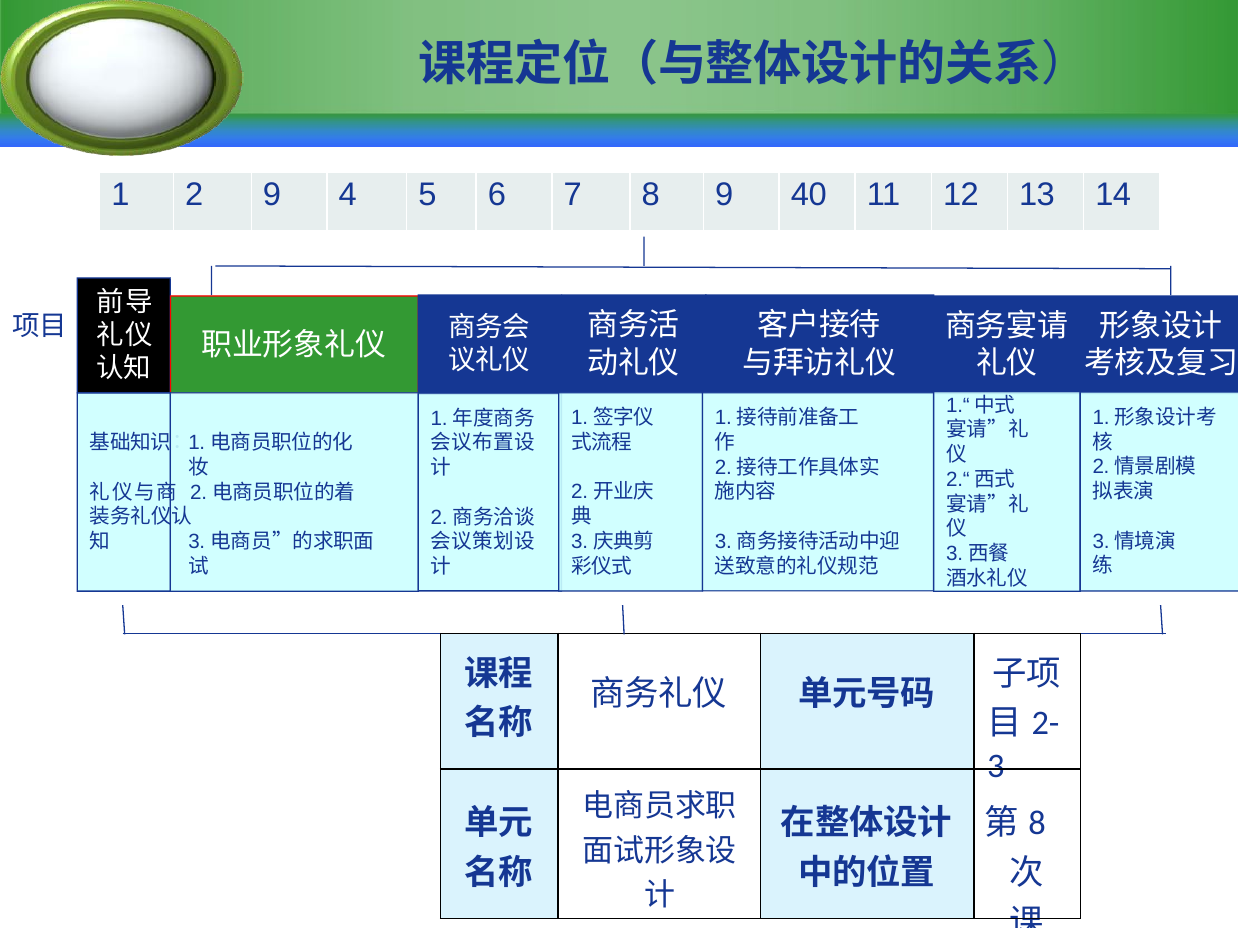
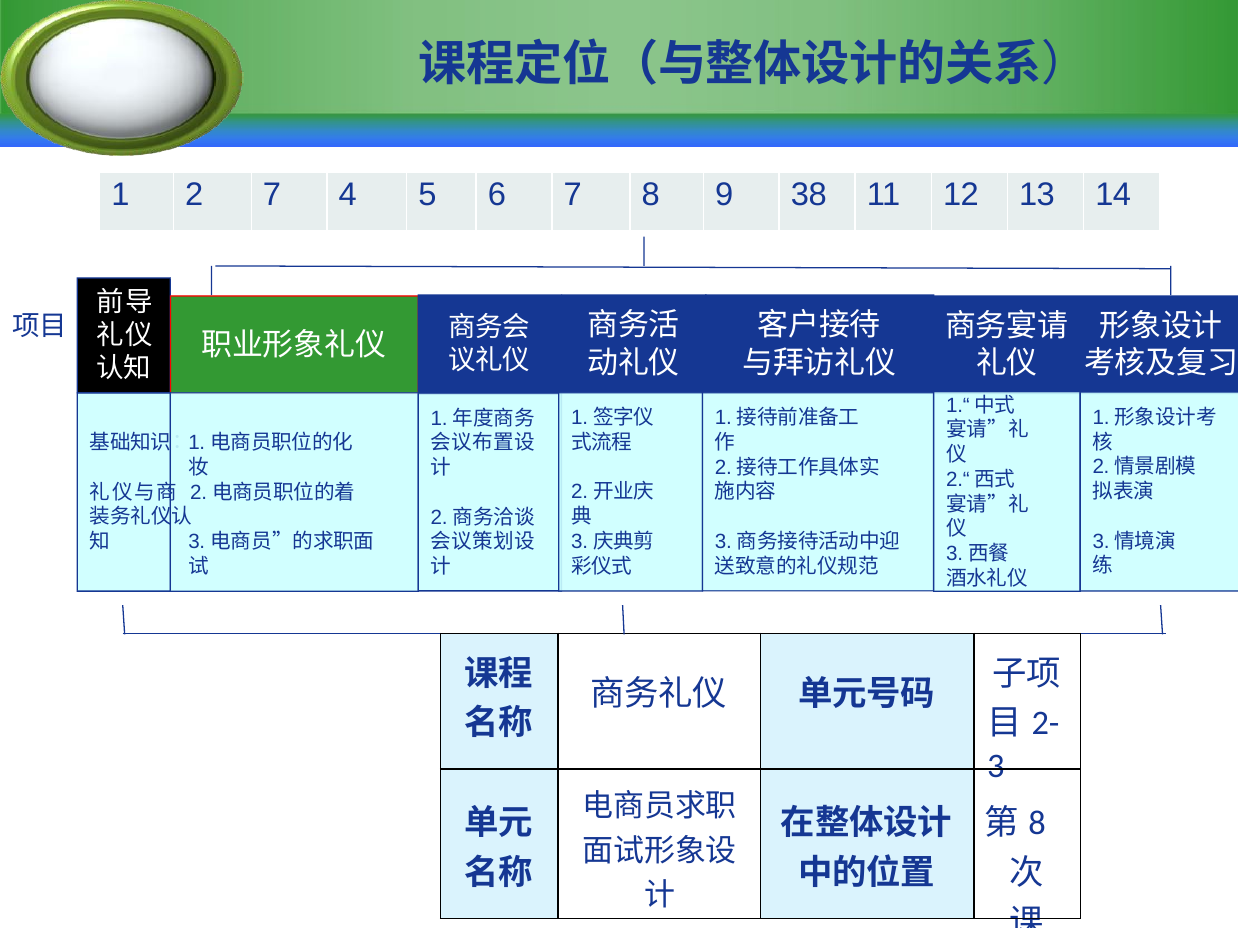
2 9: 9 -> 7 (272, 195)
40: 40 -> 38 (809, 195)
